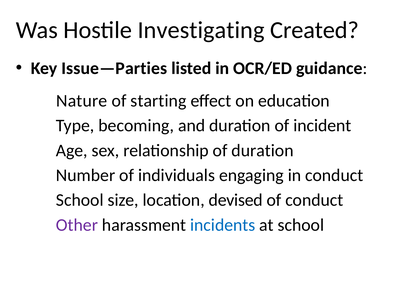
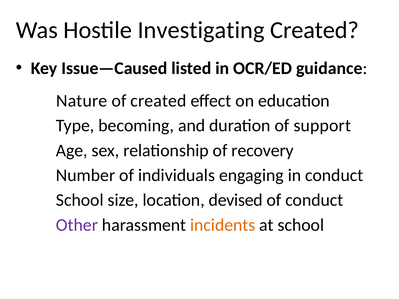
Issue—Parties: Issue—Parties -> Issue—Caused (114, 68)
of starting: starting -> created (158, 101)
incident: incident -> support (322, 126)
of duration: duration -> recovery (263, 151)
incidents colour: blue -> orange (223, 225)
